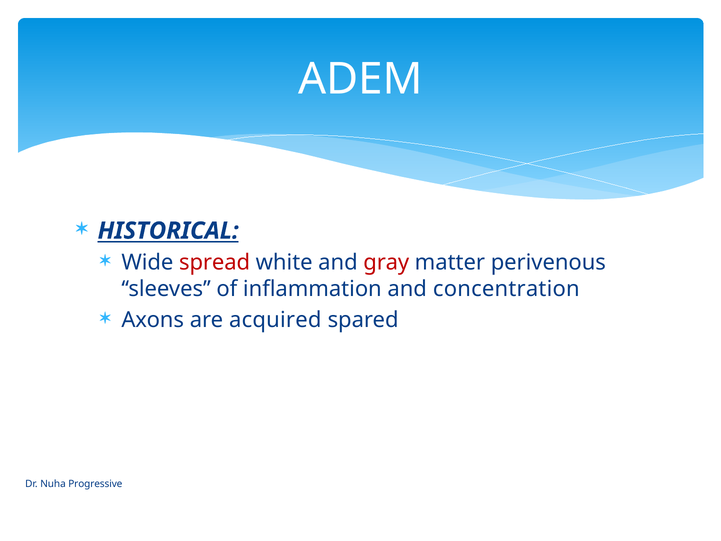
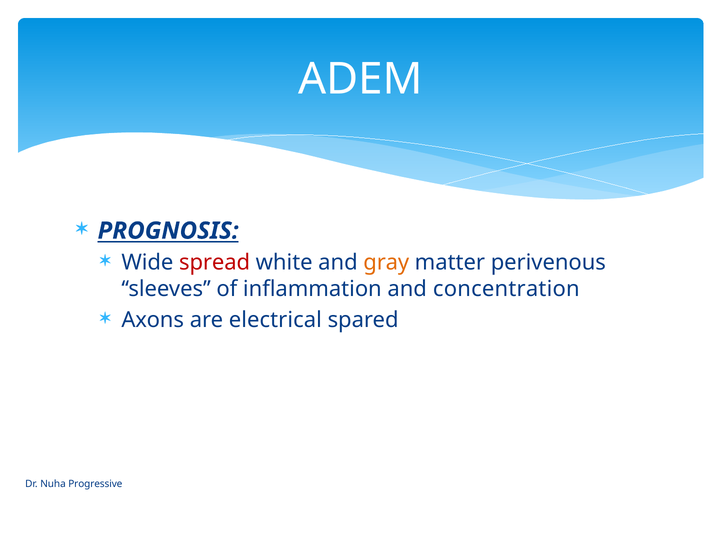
HISTORICAL: HISTORICAL -> PROGNOSIS (168, 231)
gray colour: red -> orange (386, 263)
acquired: acquired -> electrical (275, 320)
